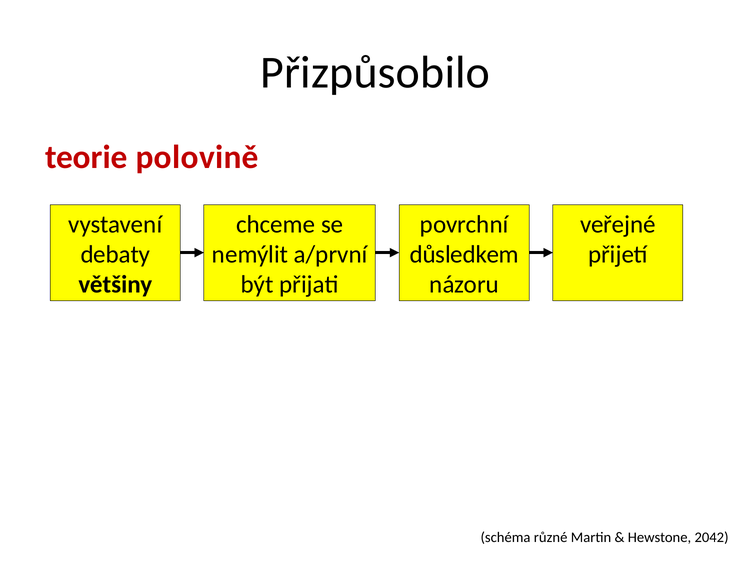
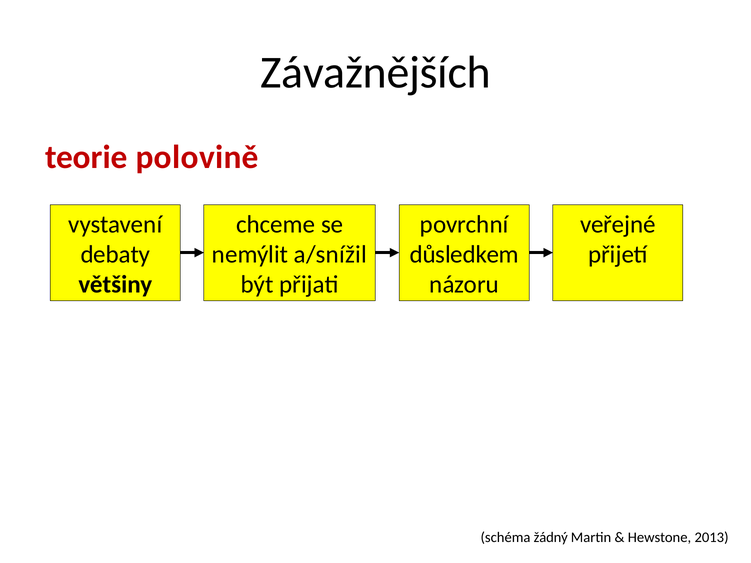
Přizpůsobilo: Přizpůsobilo -> Závažnějších (375, 73)
a/první: a/první -> a/snížil (330, 254)
různé: různé -> žádný (551, 538)
2042: 2042 -> 2013 (712, 538)
